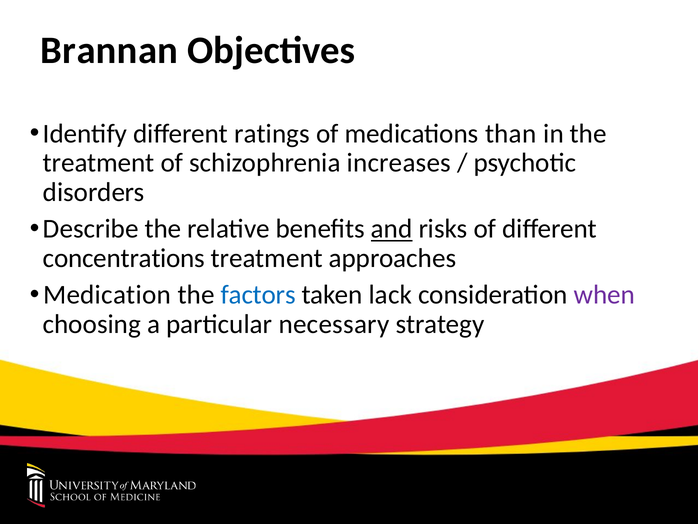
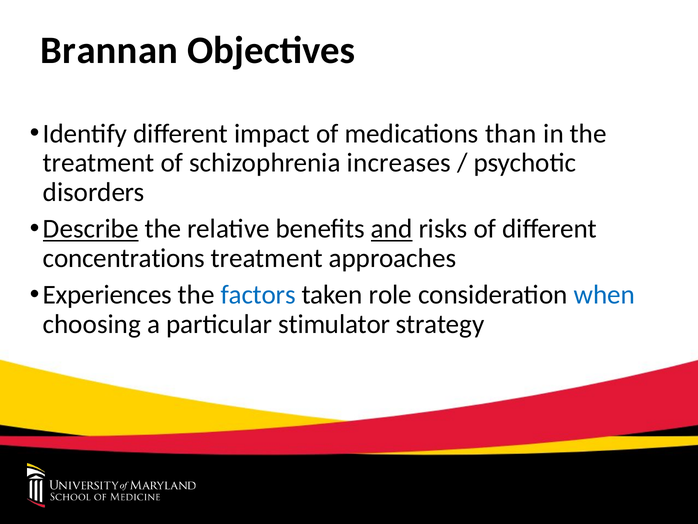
ratings: ratings -> impact (272, 133)
Describe underline: none -> present (91, 229)
Medication: Medication -> Experiences (107, 295)
lack: lack -> role (390, 295)
when colour: purple -> blue (604, 295)
necessary: necessary -> stimulator (334, 324)
